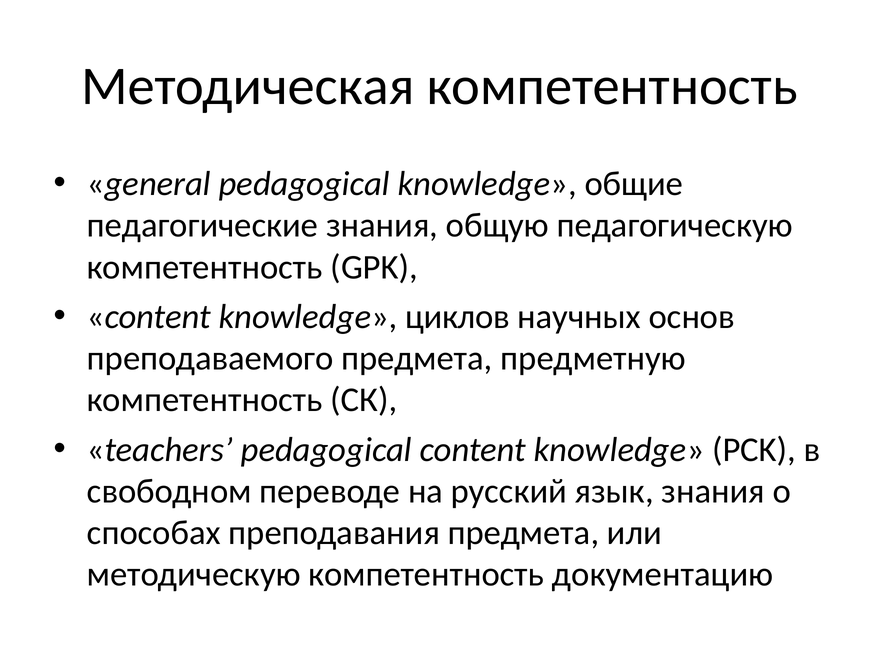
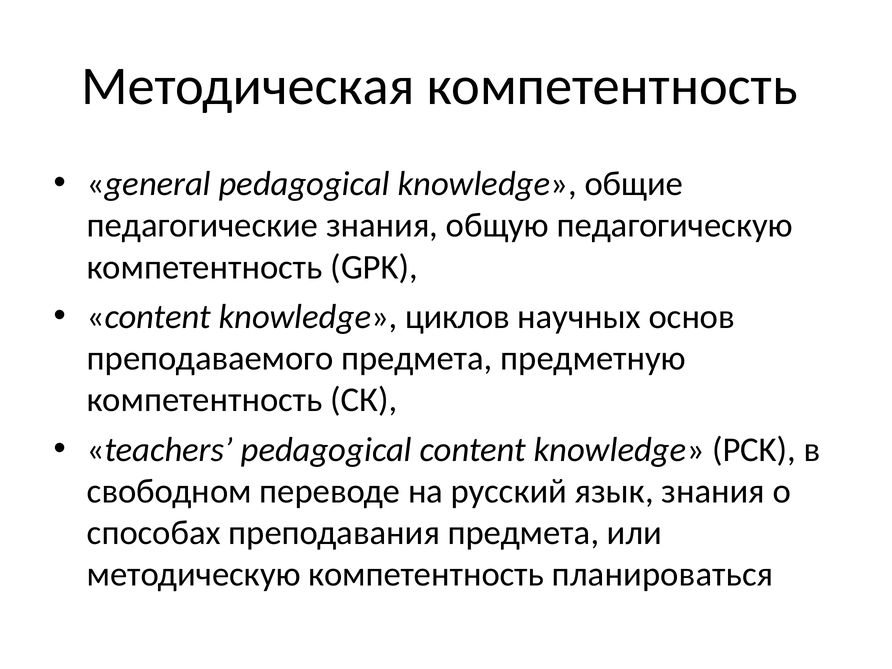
документацию: документацию -> планироваться (663, 575)
